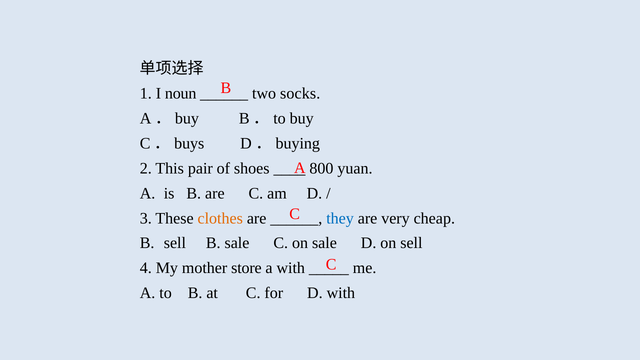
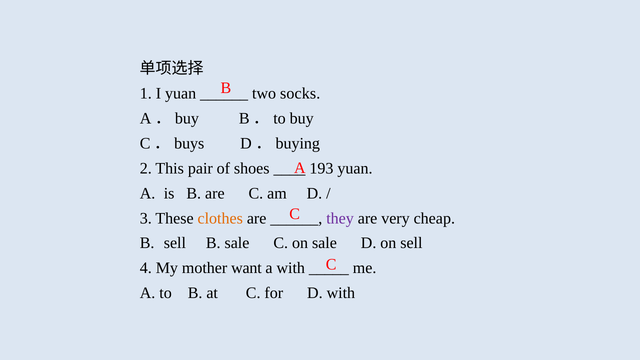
I noun: noun -> yuan (181, 94)
800: 800 -> 193 (321, 168)
they colour: blue -> purple (340, 218)
store: store -> want (246, 268)
